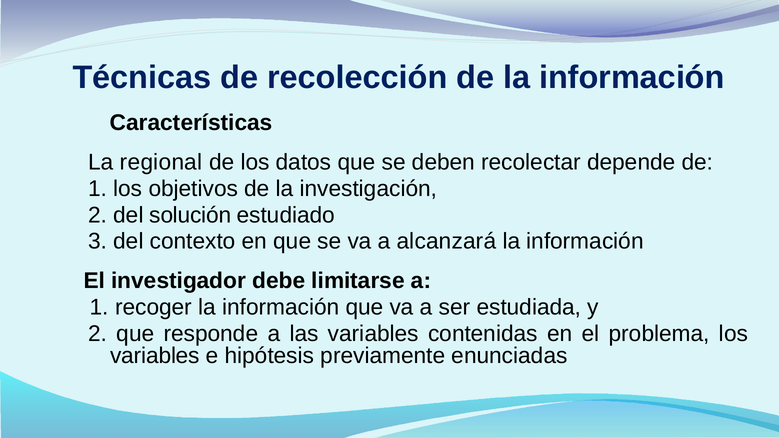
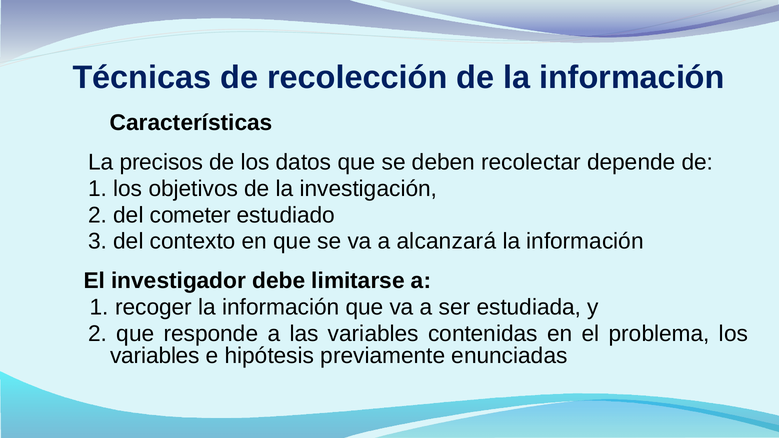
regional: regional -> precisos (161, 162)
solución: solución -> cometer (190, 215)
